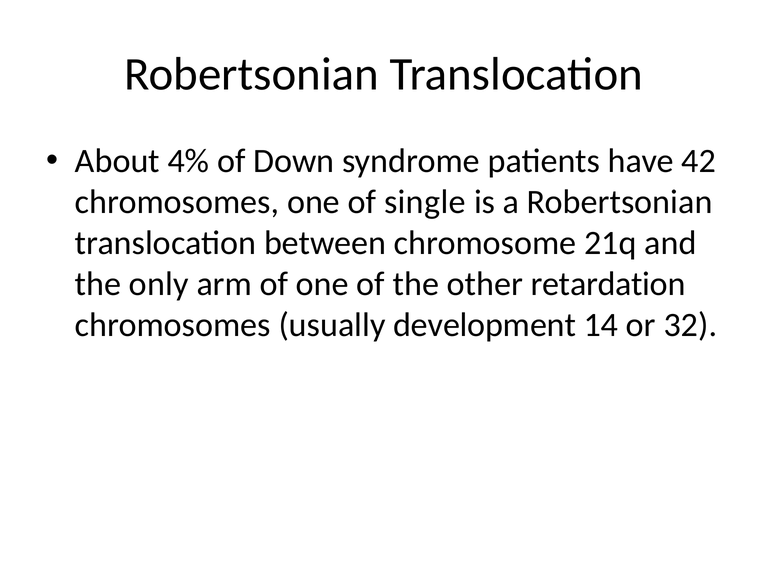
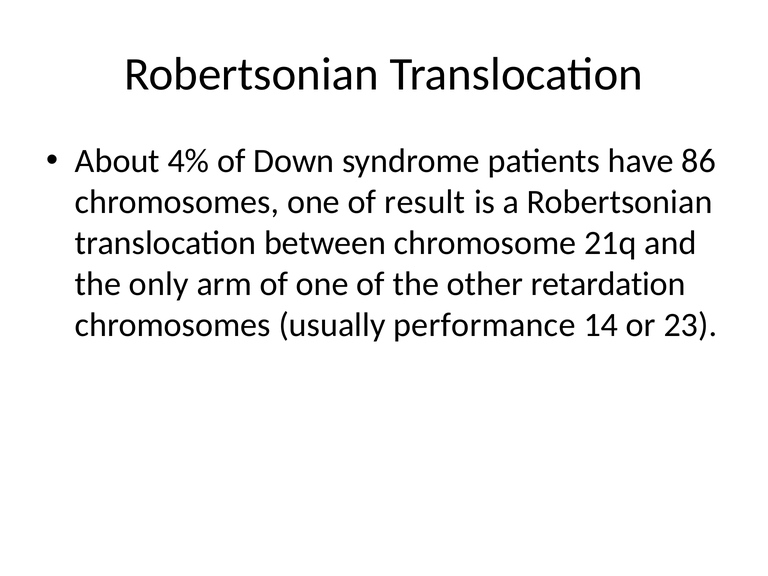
42: 42 -> 86 (699, 161)
single: single -> result (425, 202)
development: development -> performance (484, 325)
32: 32 -> 23 (690, 325)
